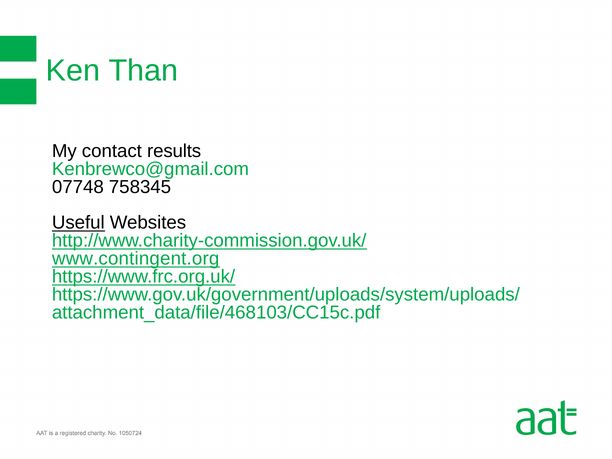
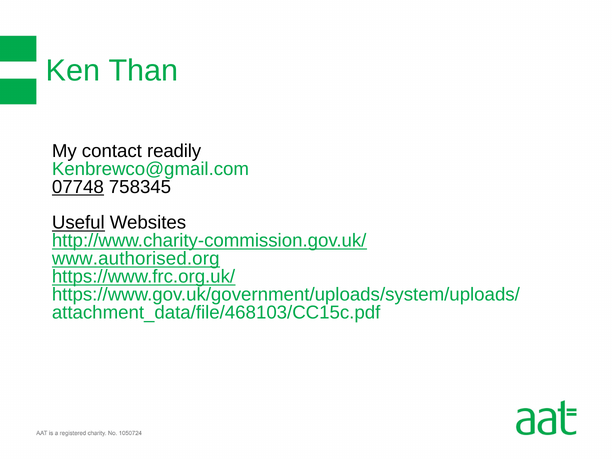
results: results -> readily (174, 151)
07748 underline: none -> present (78, 187)
www.contingent.org: www.contingent.org -> www.authorised.org (136, 259)
